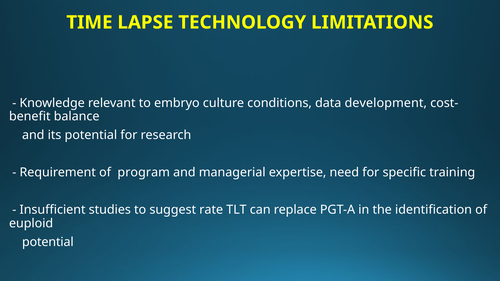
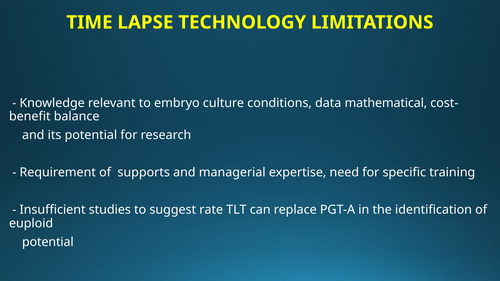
development: development -> mathematical (386, 103)
program: program -> supports (144, 173)
